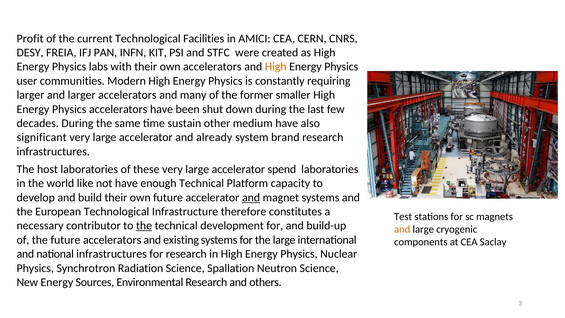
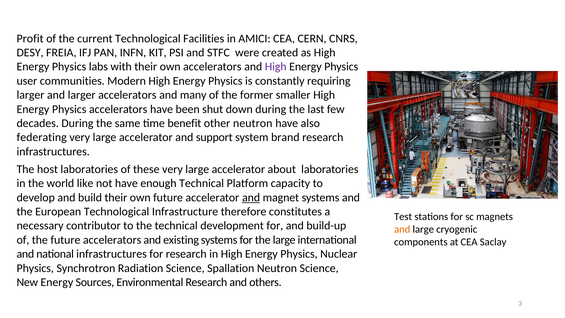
High colour: orange -> purple (276, 67)
sustain: sustain -> benefit (184, 123)
other medium: medium -> neutron (253, 123)
significant: significant -> federating (42, 137)
already: already -> support (214, 137)
spend: spend -> about (282, 169)
the underline: present -> none (144, 226)
